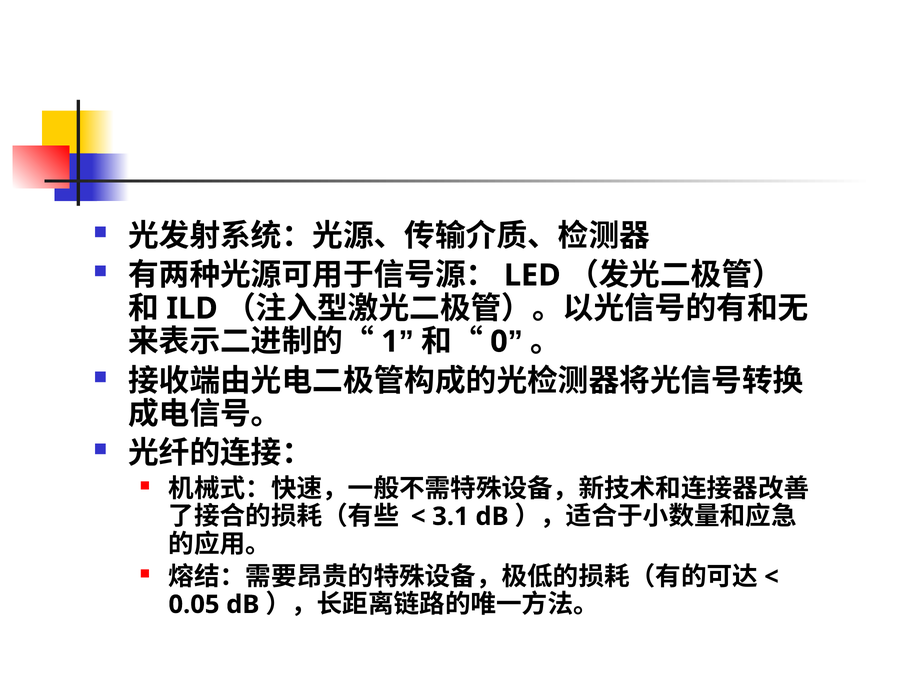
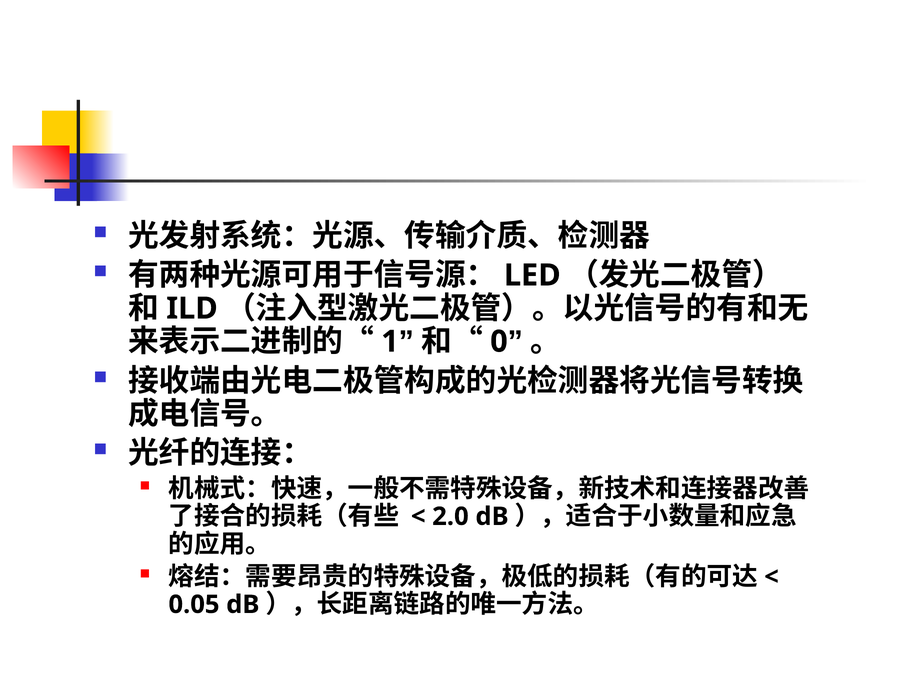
3.1: 3.1 -> 2.0 (450, 516)
